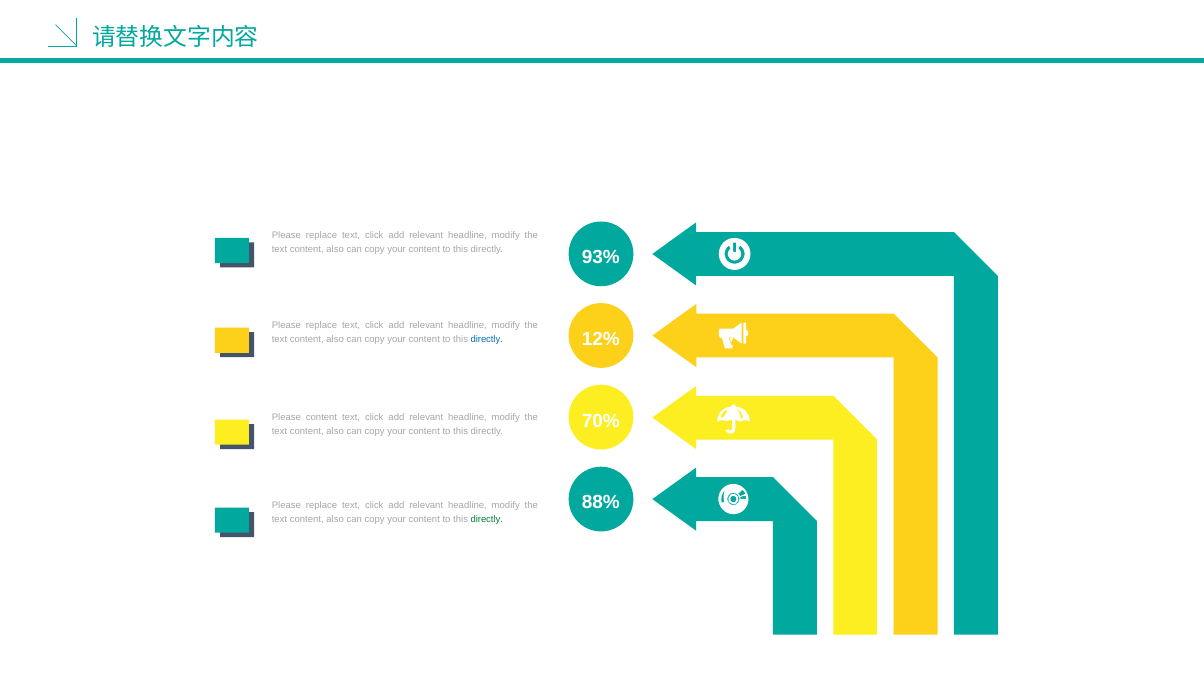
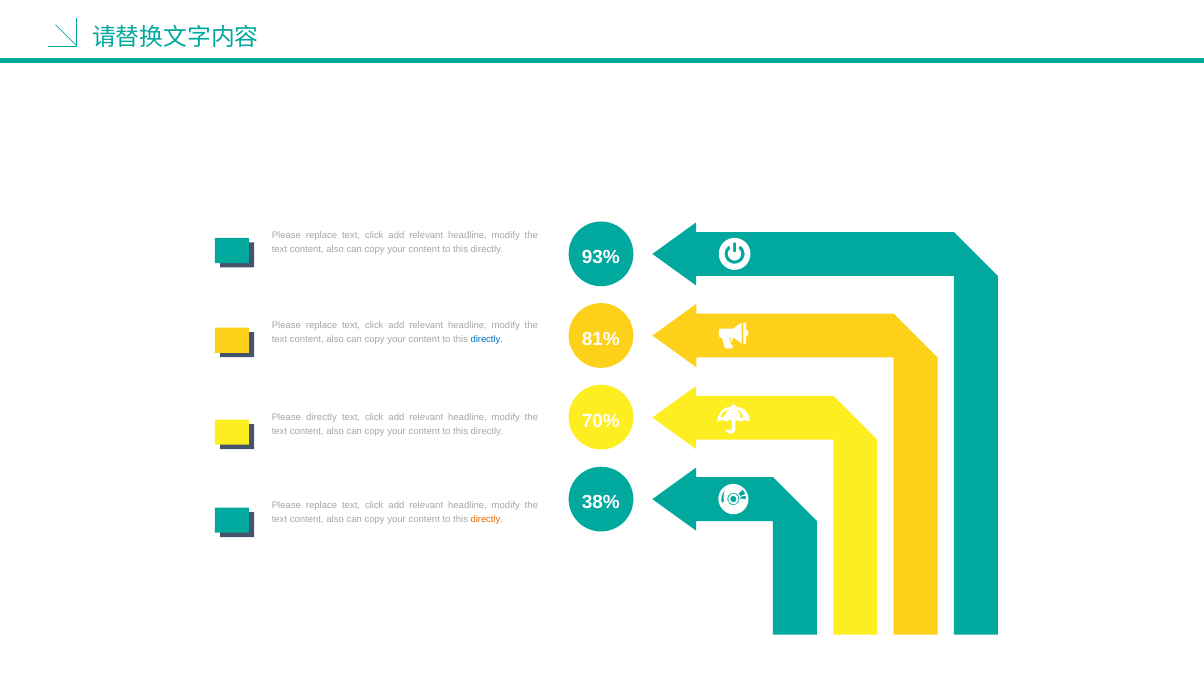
12%: 12% -> 81% (601, 339)
Please content: content -> directly (321, 417)
88%: 88% -> 38% (601, 503)
directly colour: green -> orange (487, 519)
